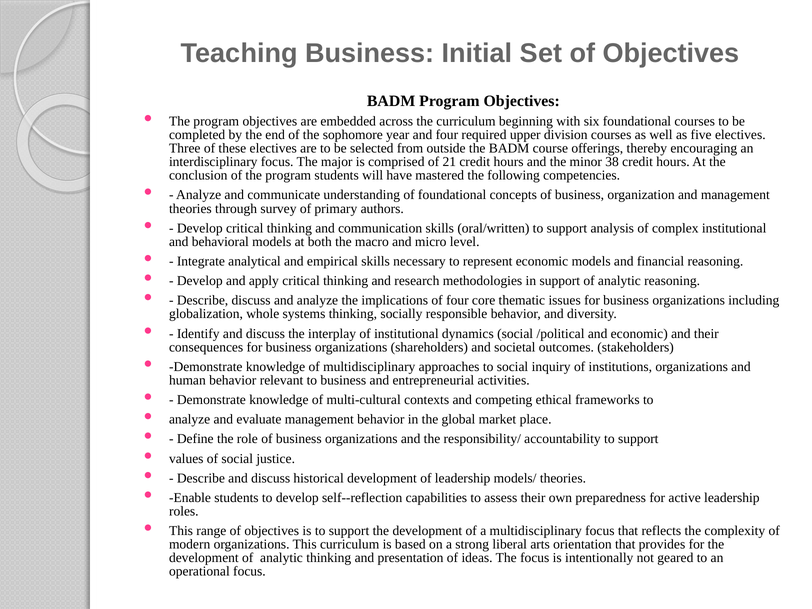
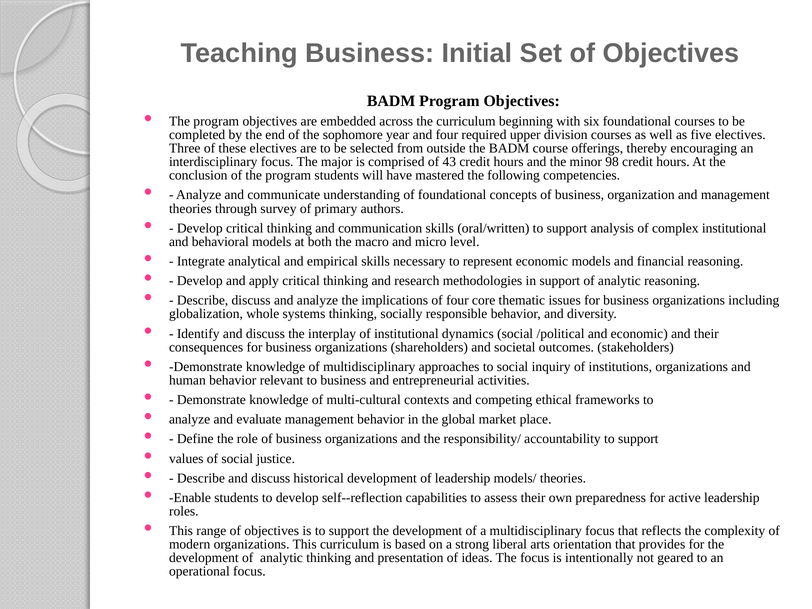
21: 21 -> 43 (449, 162)
38: 38 -> 98 (612, 162)
